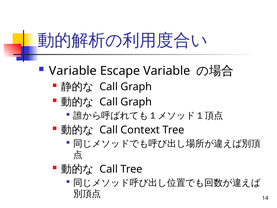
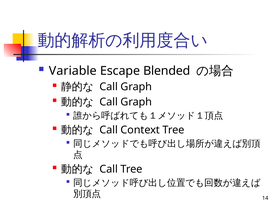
Escape Variable: Variable -> Blended (167, 71)
